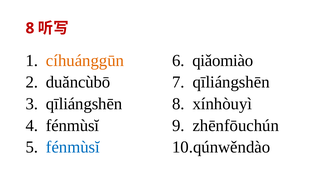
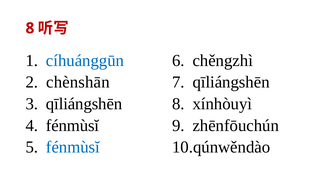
cíhuánggūn colour: orange -> blue (85, 60)
qiǎomiào: qiǎomiào -> chěngzhì (223, 60)
duăncùbō: duăncùbō -> chènshān (78, 82)
